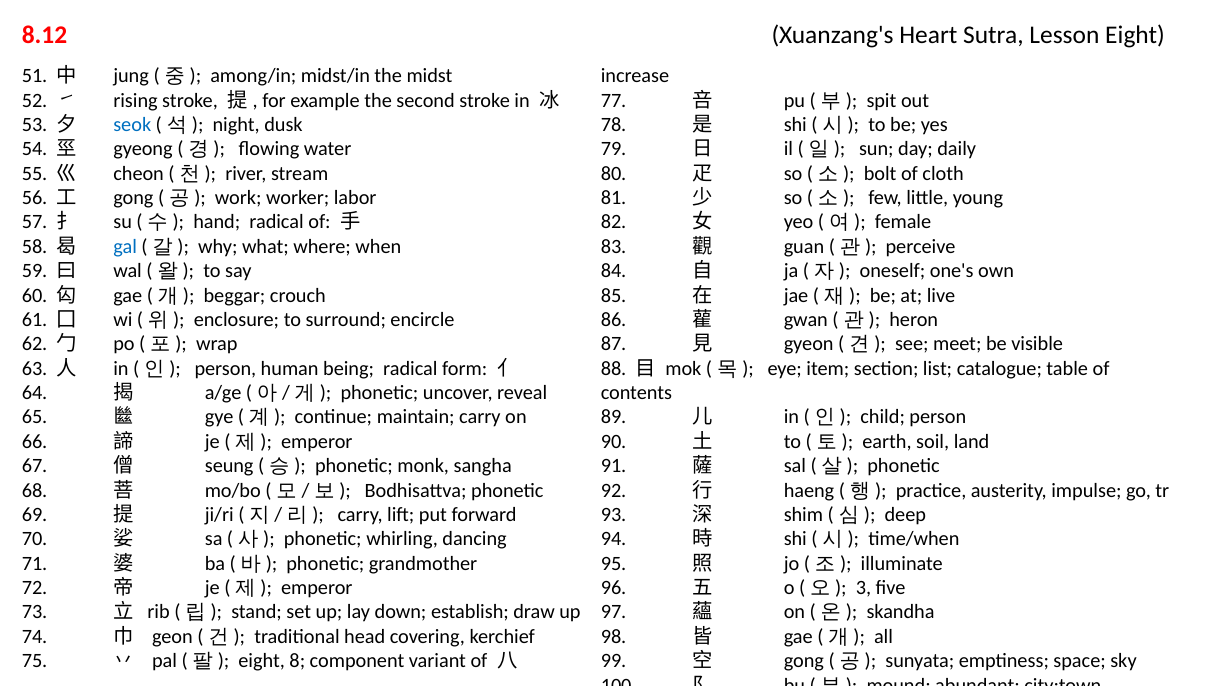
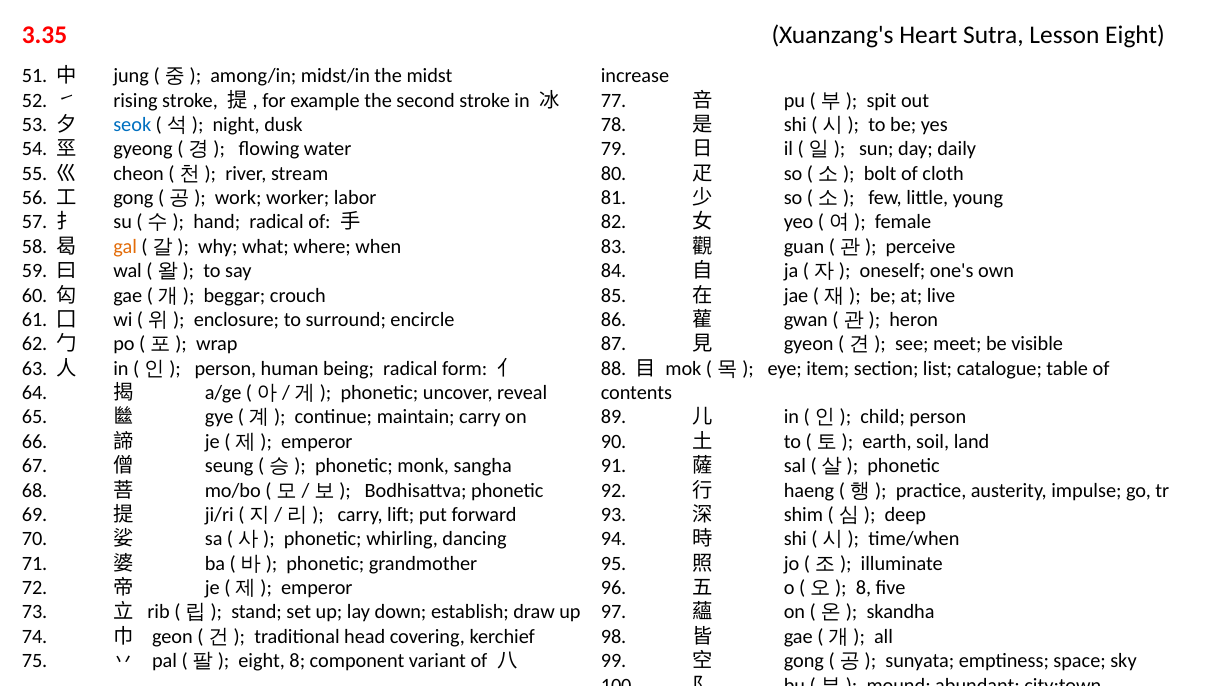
8.12: 8.12 -> 3.35 (45, 35)
gal colour: blue -> orange (125, 247)
3: 3 -> 8 (864, 588)
